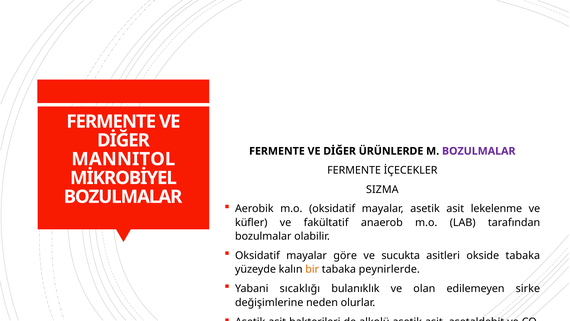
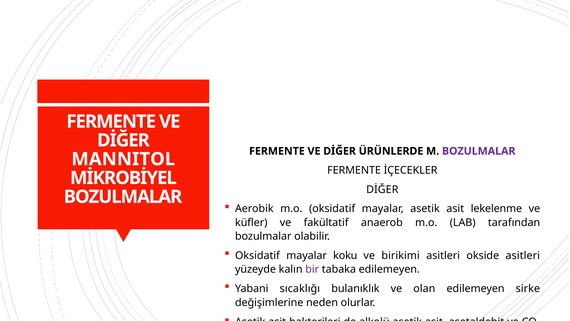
SIZMA: SIZMA -> DİĞER (382, 189)
göre: göre -> koku (345, 255)
sucukta: sucukta -> birikimi (401, 255)
okside tabaka: tabaka -> asitleri (523, 255)
bir colour: orange -> purple (312, 269)
tabaka peynirlerde: peynirlerde -> edilemeyen (389, 269)
